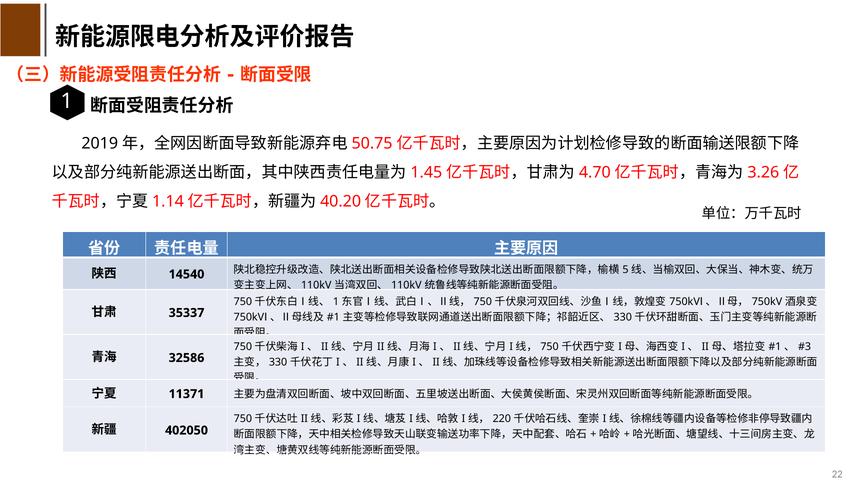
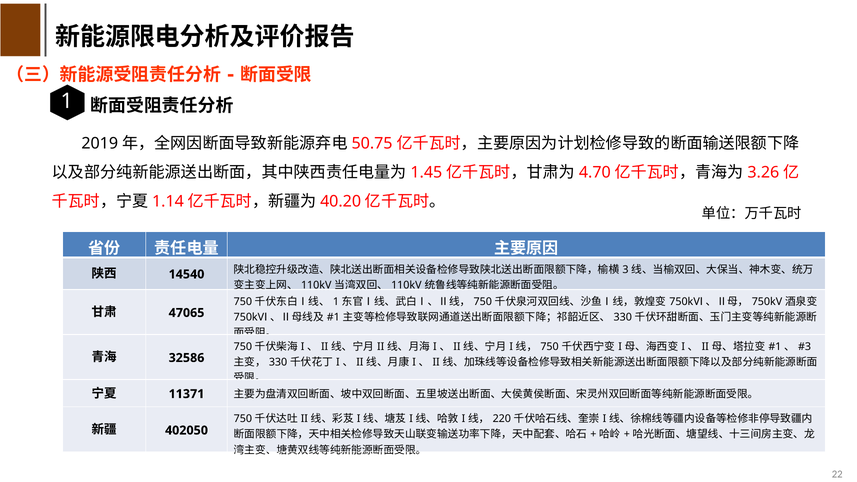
5: 5 -> 3 (625, 270)
35337: 35337 -> 47065 (187, 313)
